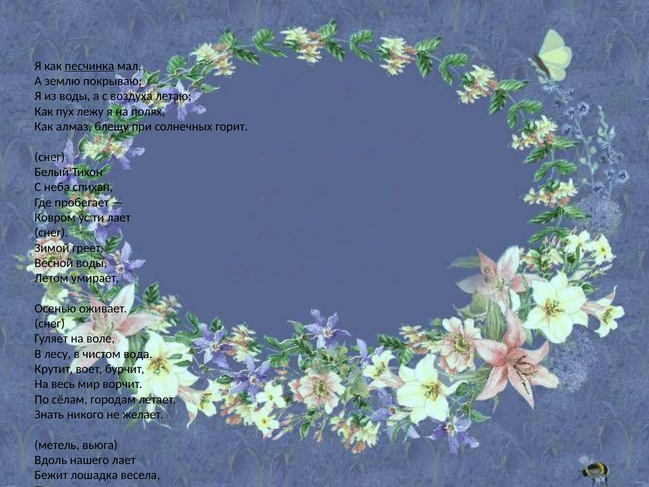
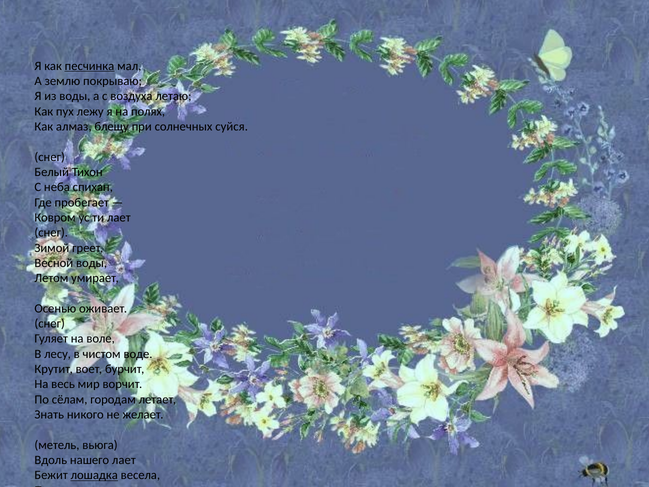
горит: горит -> суйся (232, 127)
чистом вода: вода -> воде (138, 354)
лошадка underline: none -> present (94, 475)
